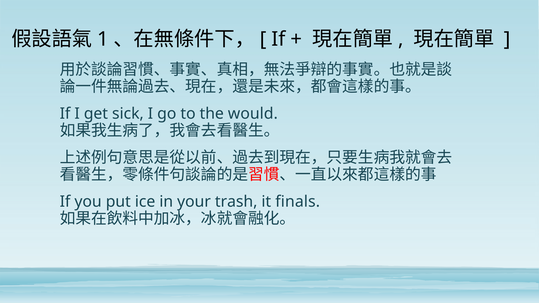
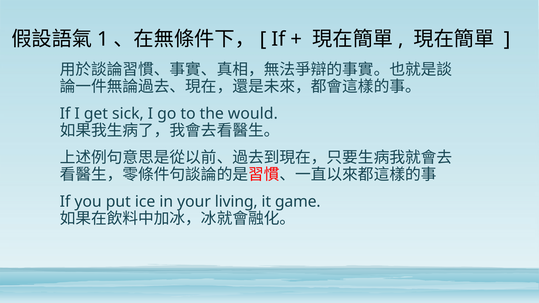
trash: trash -> living (236, 202)
finals: finals -> game (298, 202)
